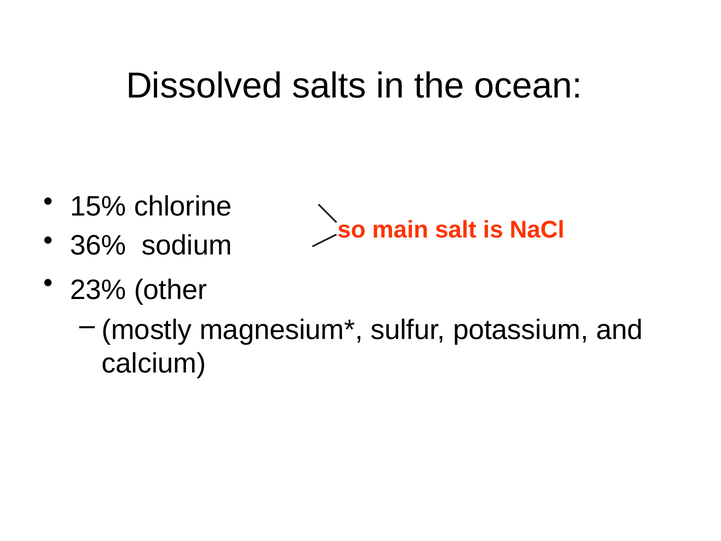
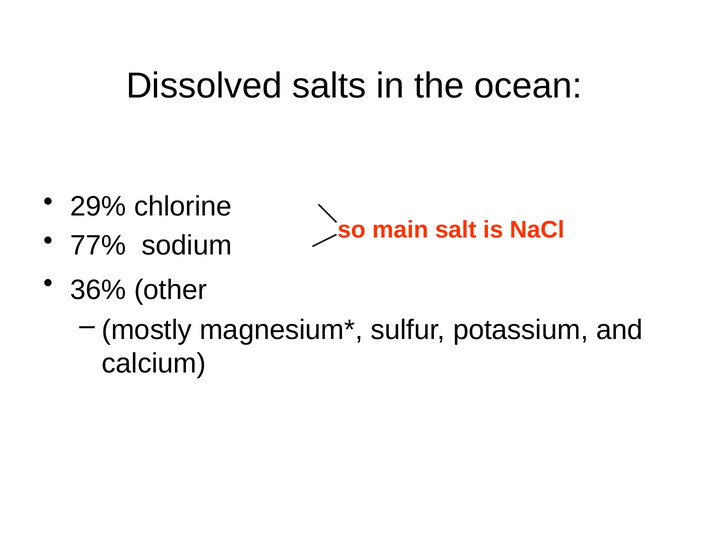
15%: 15% -> 29% (98, 206)
36%: 36% -> 77% (98, 246)
23%: 23% -> 36% (98, 290)
